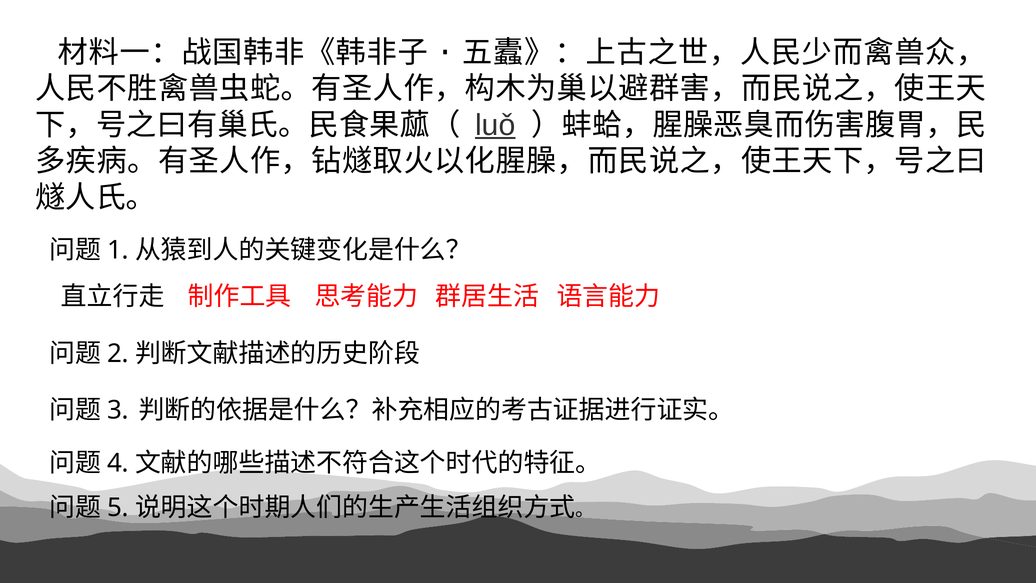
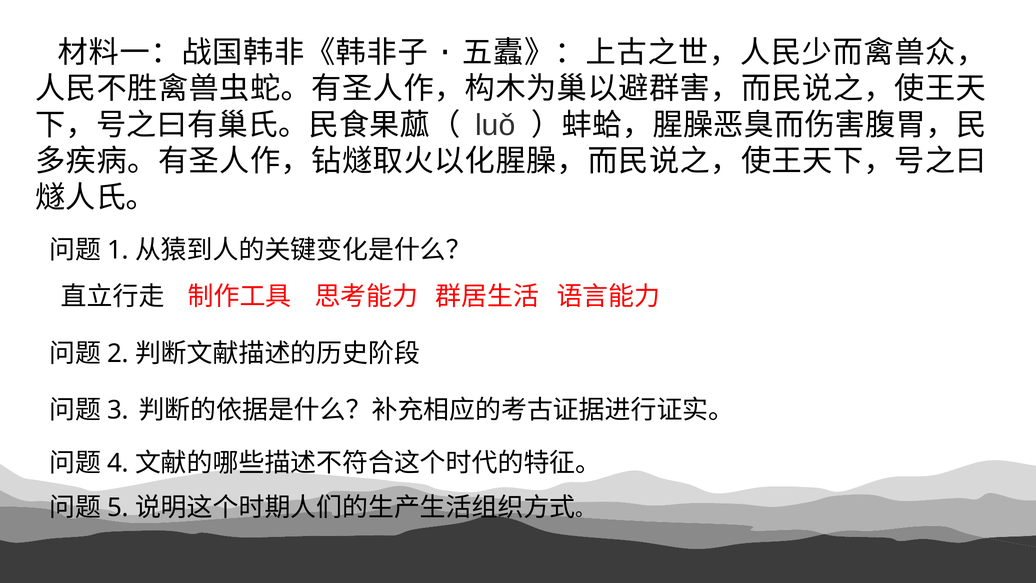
luǒ underline: present -> none (495, 125)
